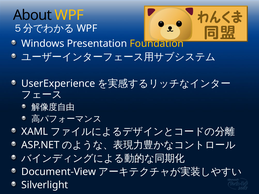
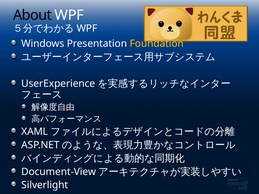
WPF colour: yellow -> white (69, 15)
